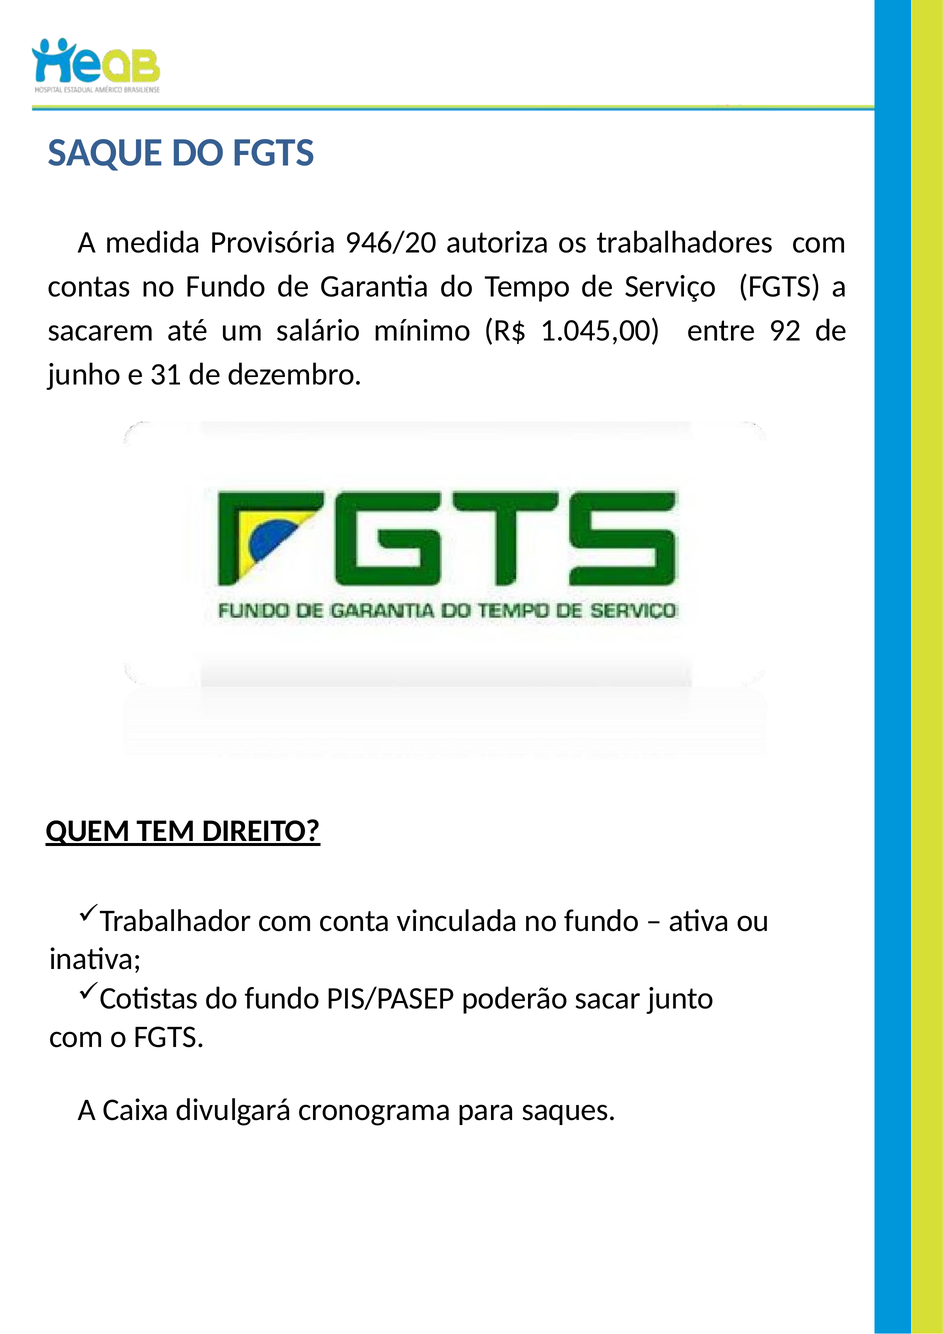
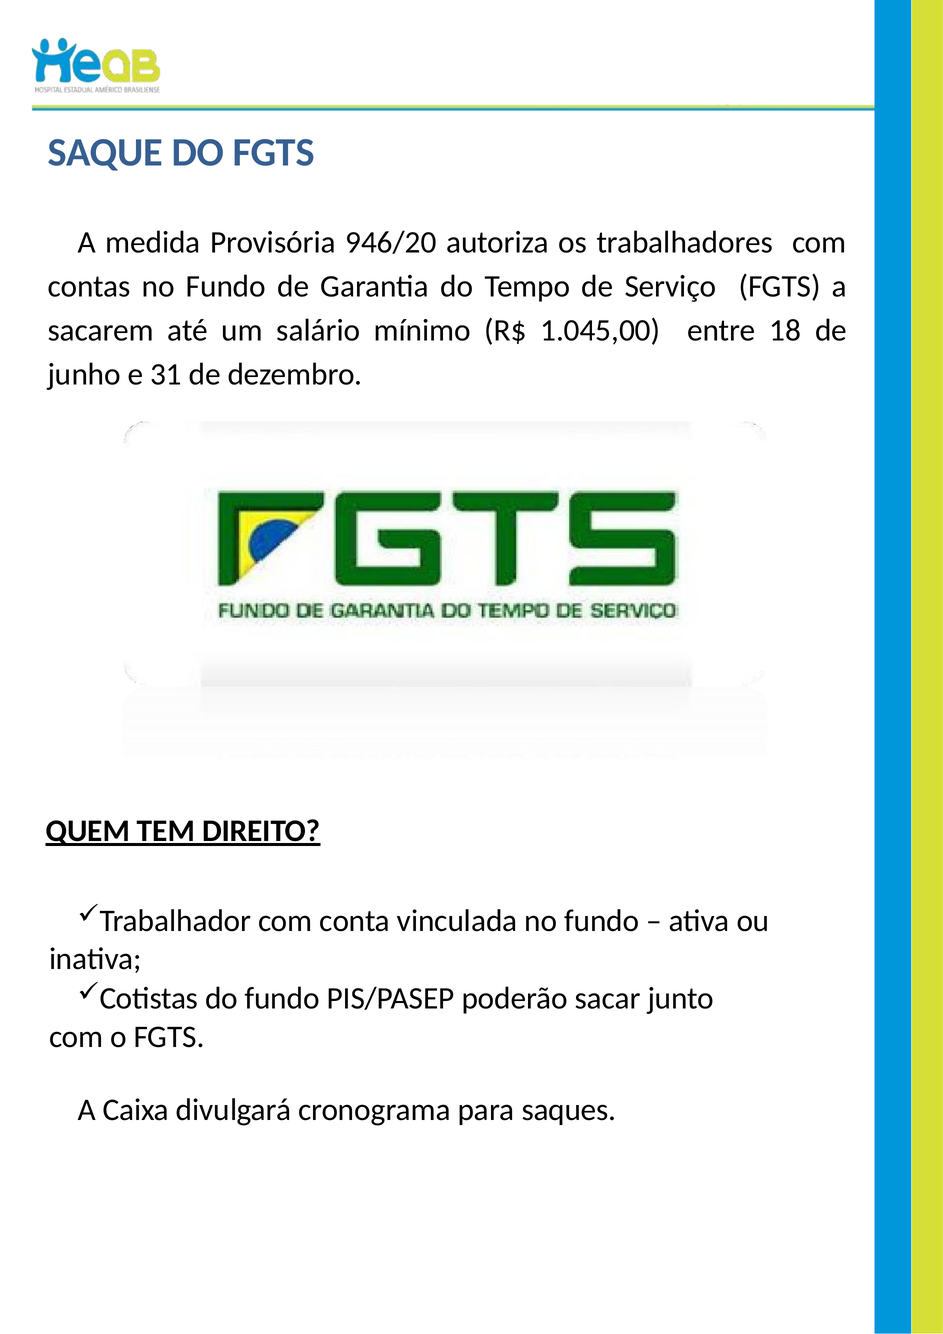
92: 92 -> 18 (785, 331)
